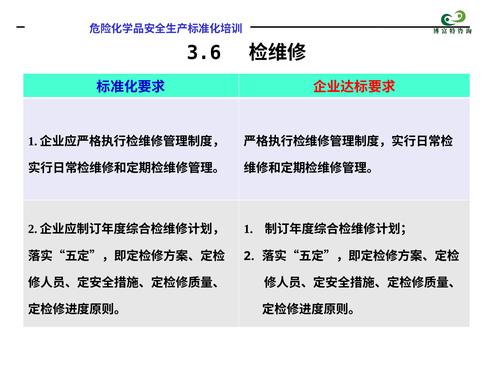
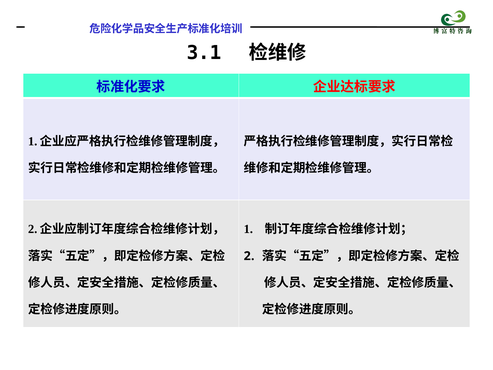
3.6: 3.6 -> 3.1 (204, 53)
